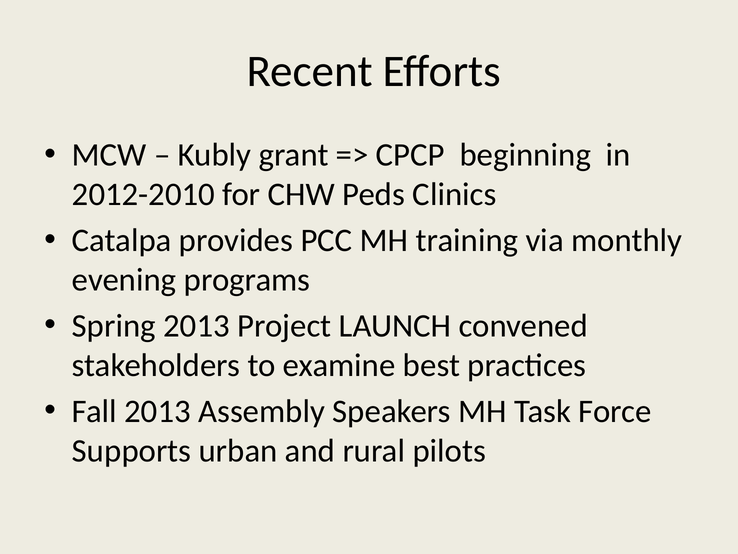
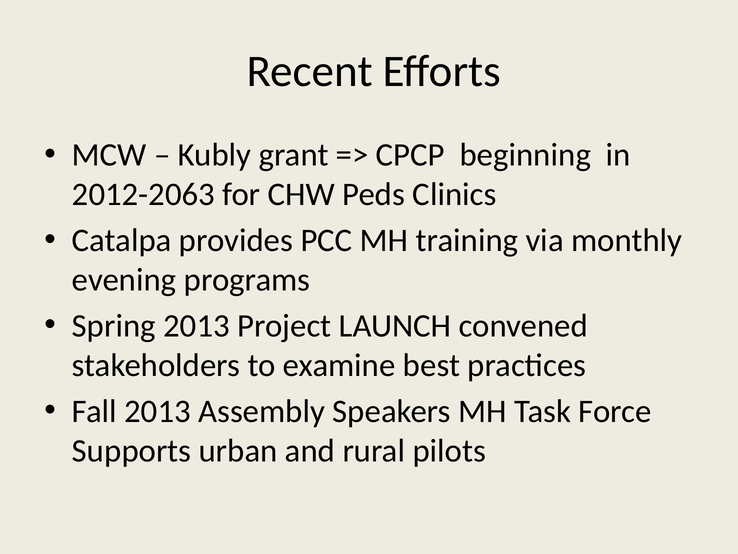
2012-2010: 2012-2010 -> 2012-2063 (143, 194)
